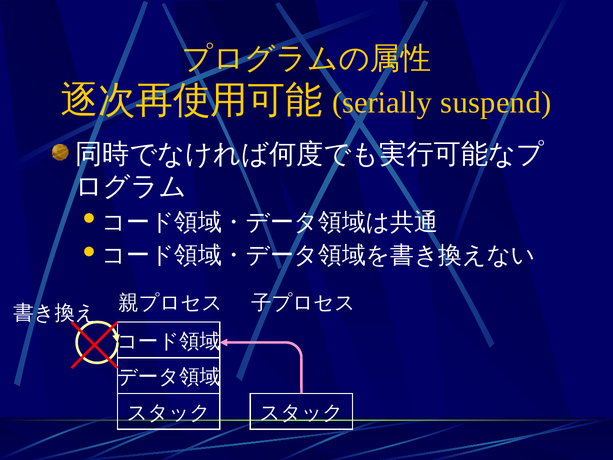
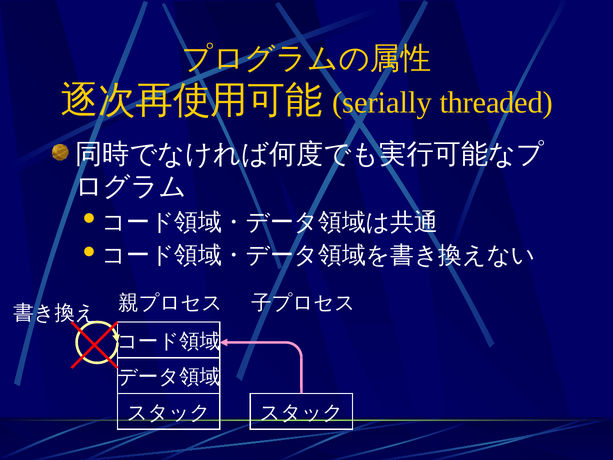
suspend: suspend -> threaded (496, 102)
